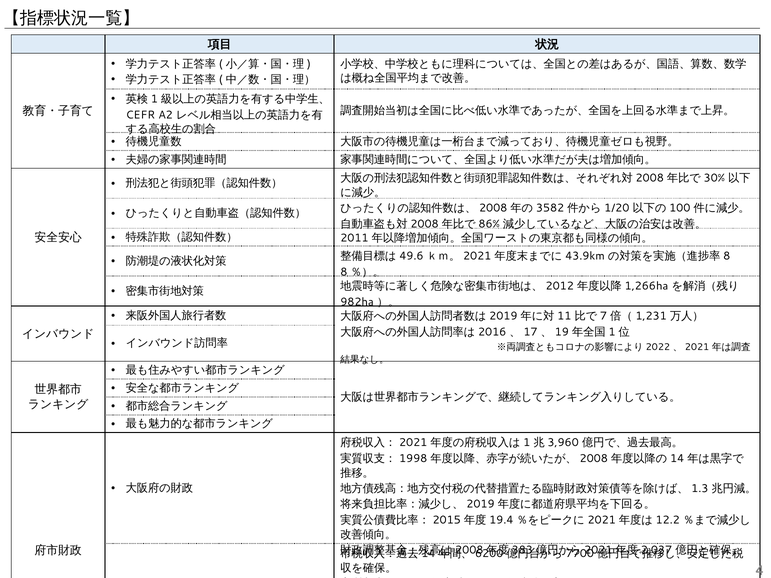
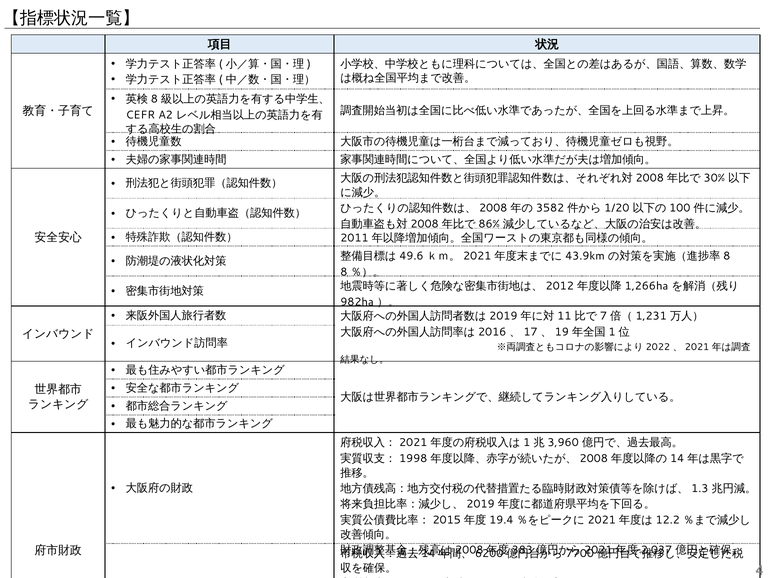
1: 1 -> 8 (154, 99)
